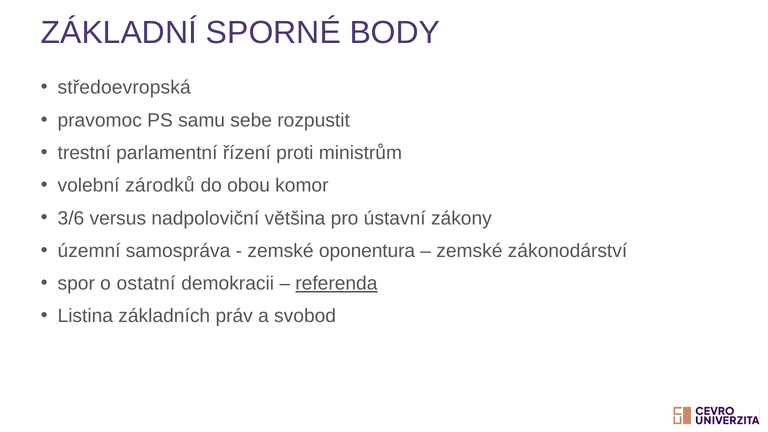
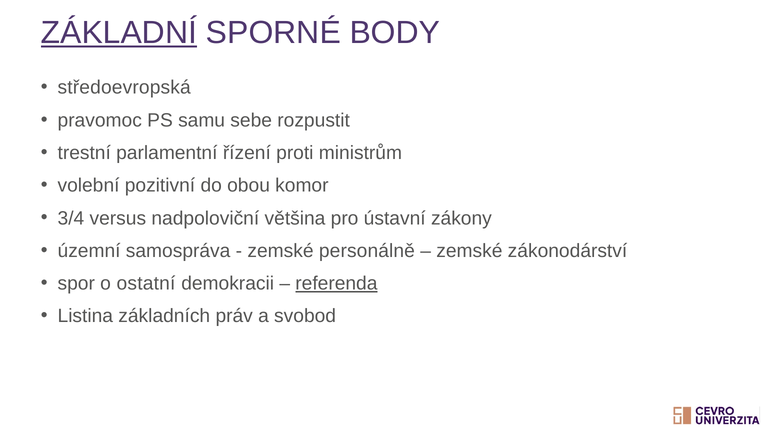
ZÁKLADNÍ underline: none -> present (119, 33)
zárodků: zárodků -> pozitivní (160, 186)
3/6: 3/6 -> 3/4 (71, 218)
oponentura: oponentura -> personálně (367, 251)
